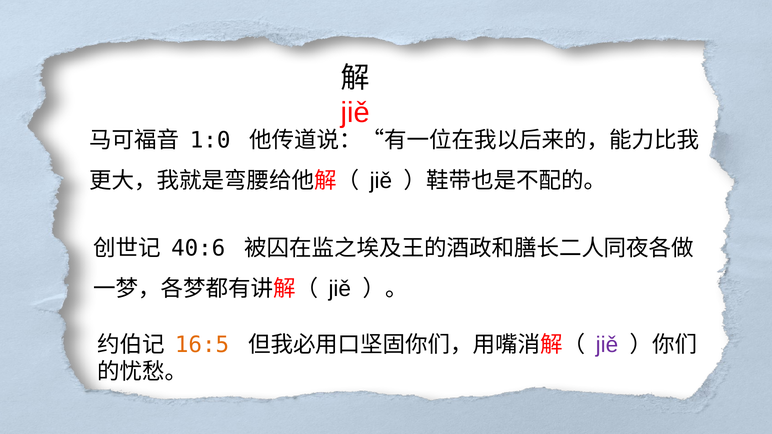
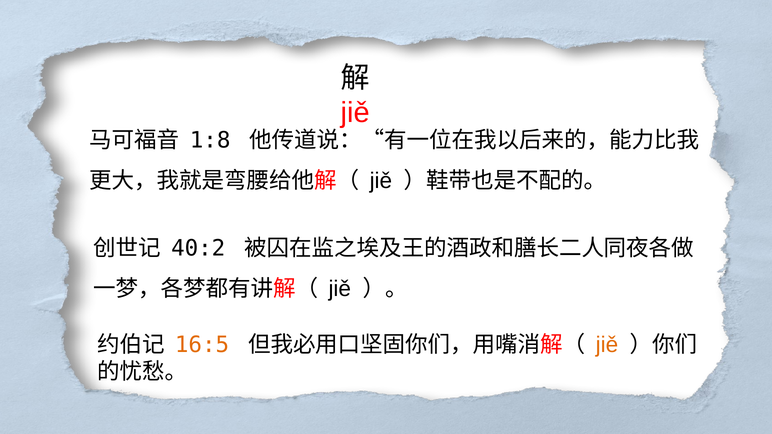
1:0: 1:0 -> 1:8 (210, 140)
40:6: 40:6 -> 40:2 (198, 249)
jiě colour: purple -> orange (607, 345)
